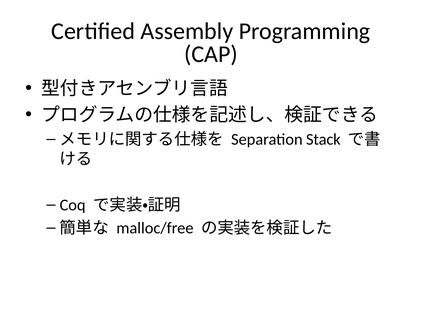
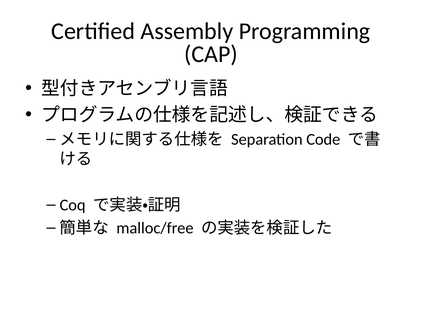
Stack: Stack -> Code (323, 139)
